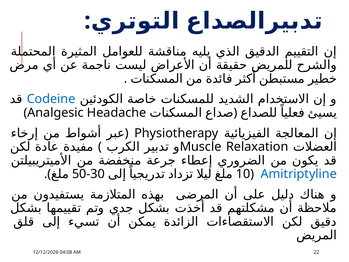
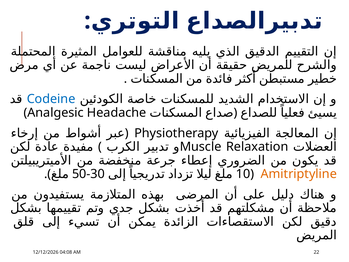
Amitriptyline colour: blue -> orange (299, 174)
